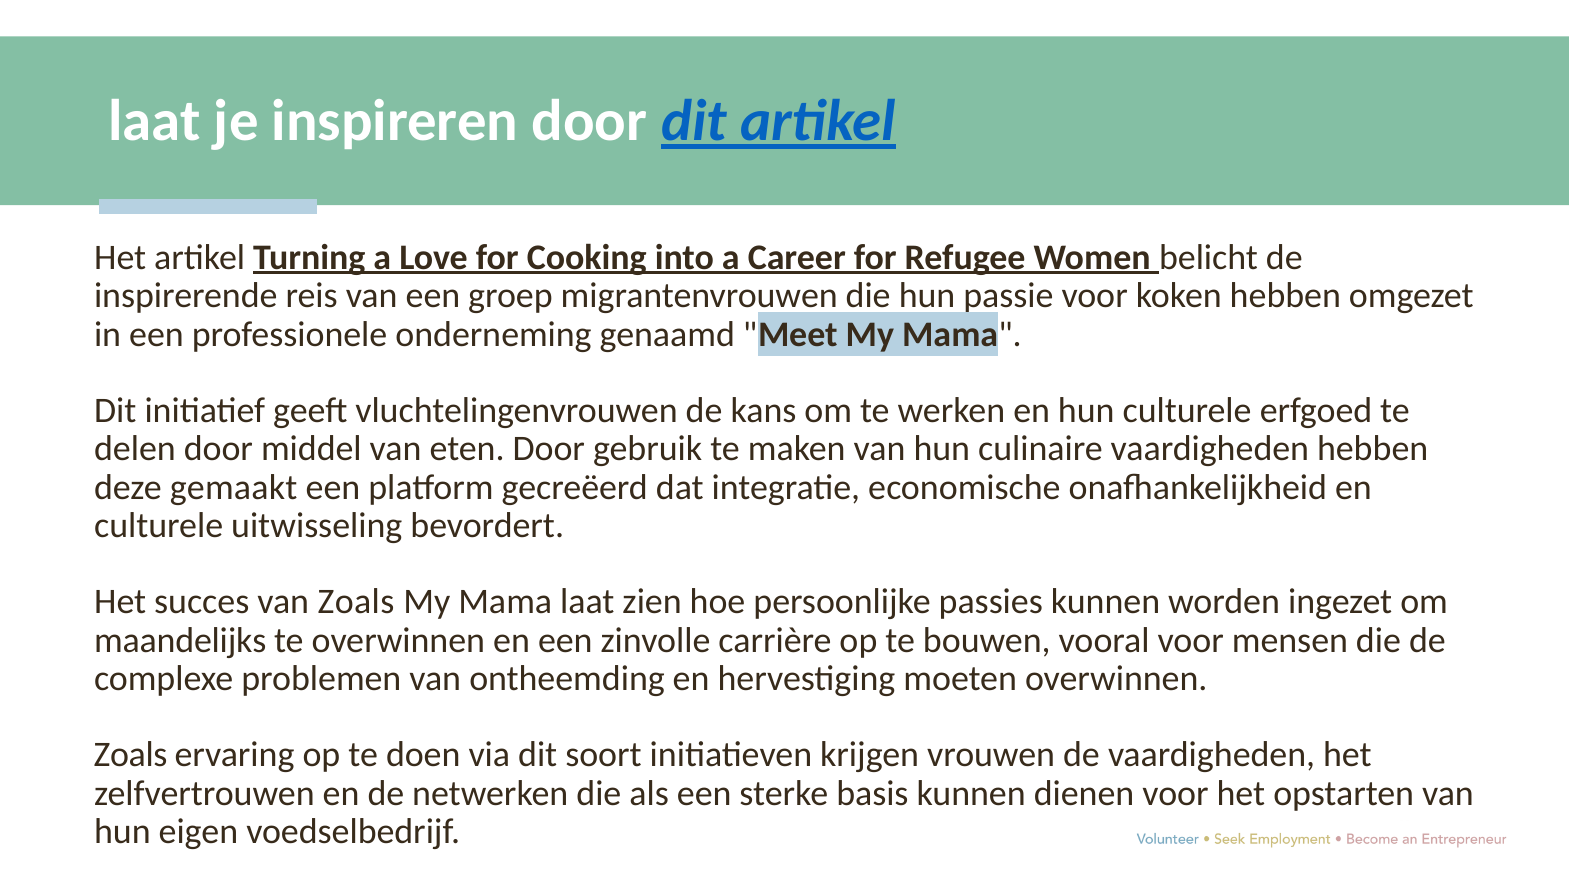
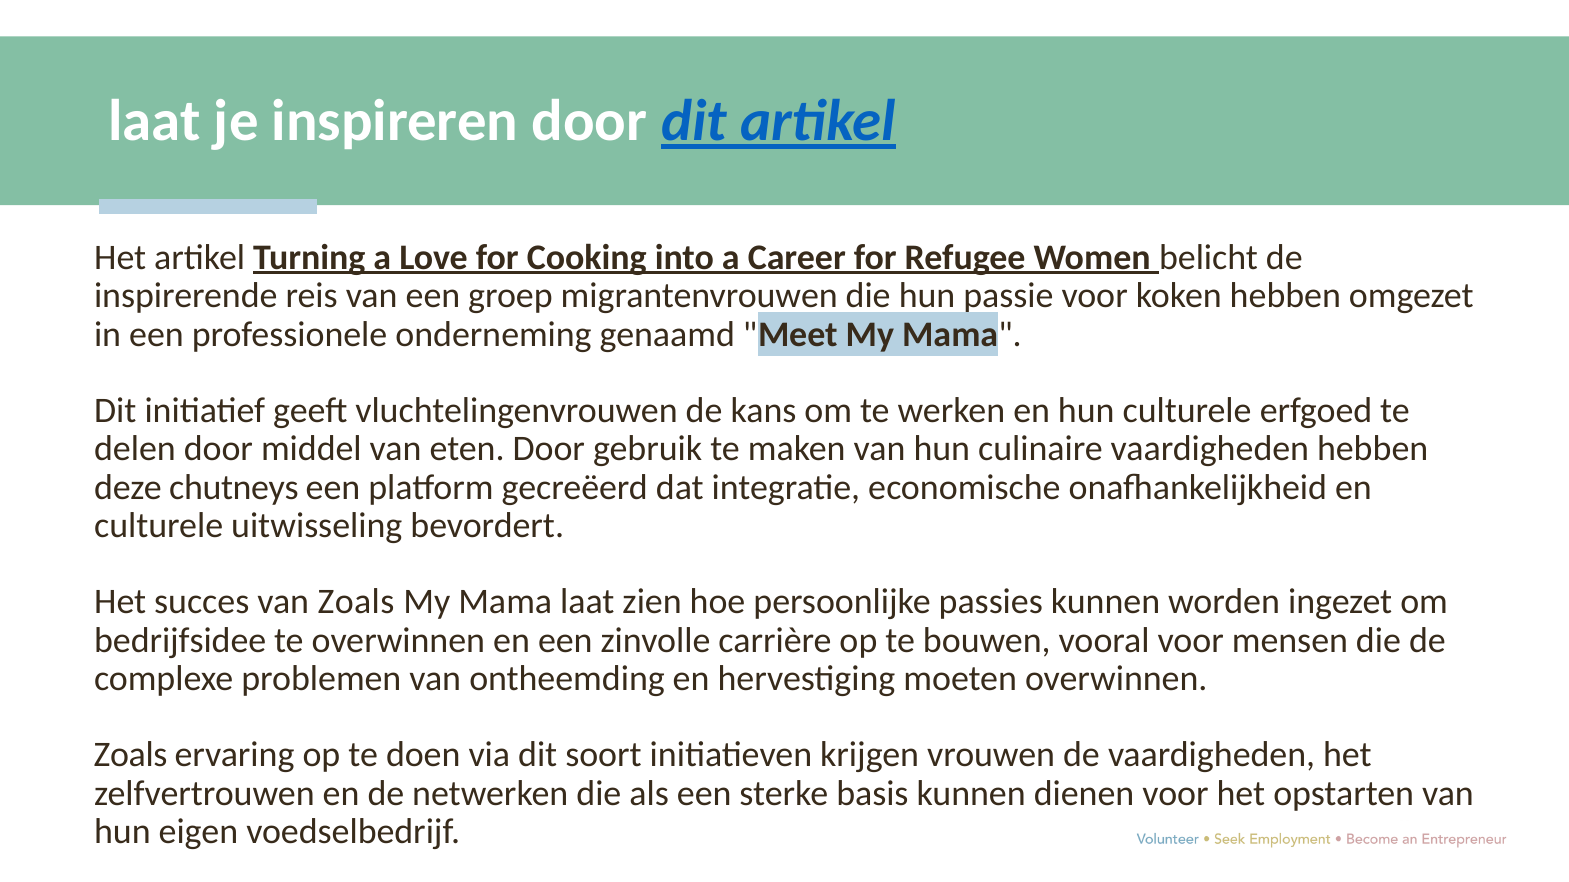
gemaakt: gemaakt -> chutneys (234, 488)
maandelijks: maandelijks -> bedrijfsidee (180, 641)
